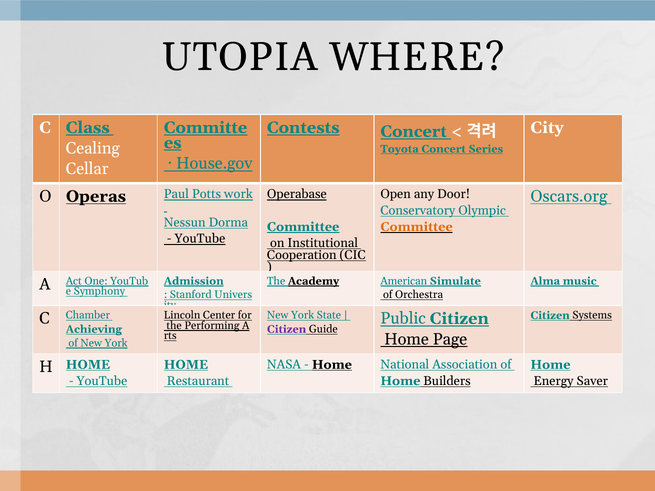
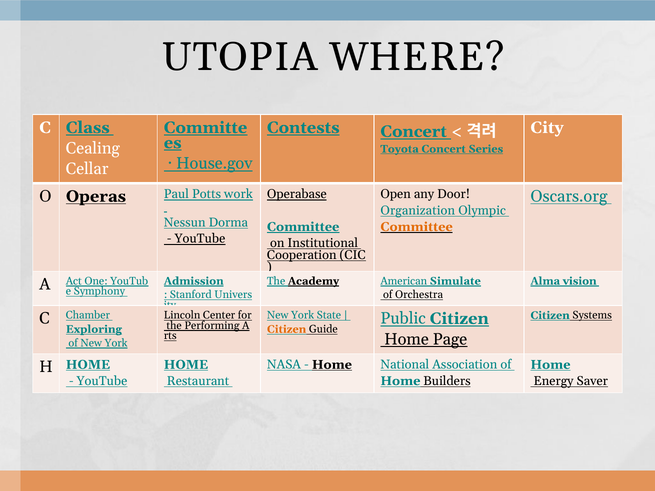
Conservatory: Conservatory -> Organization (418, 211)
music: music -> vision (580, 281)
Achieving: Achieving -> Exploring (94, 329)
Citizen colour: purple -> orange (287, 329)
